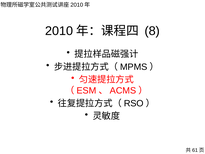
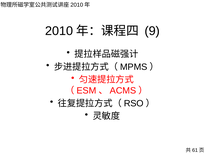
8: 8 -> 9 (152, 31)
